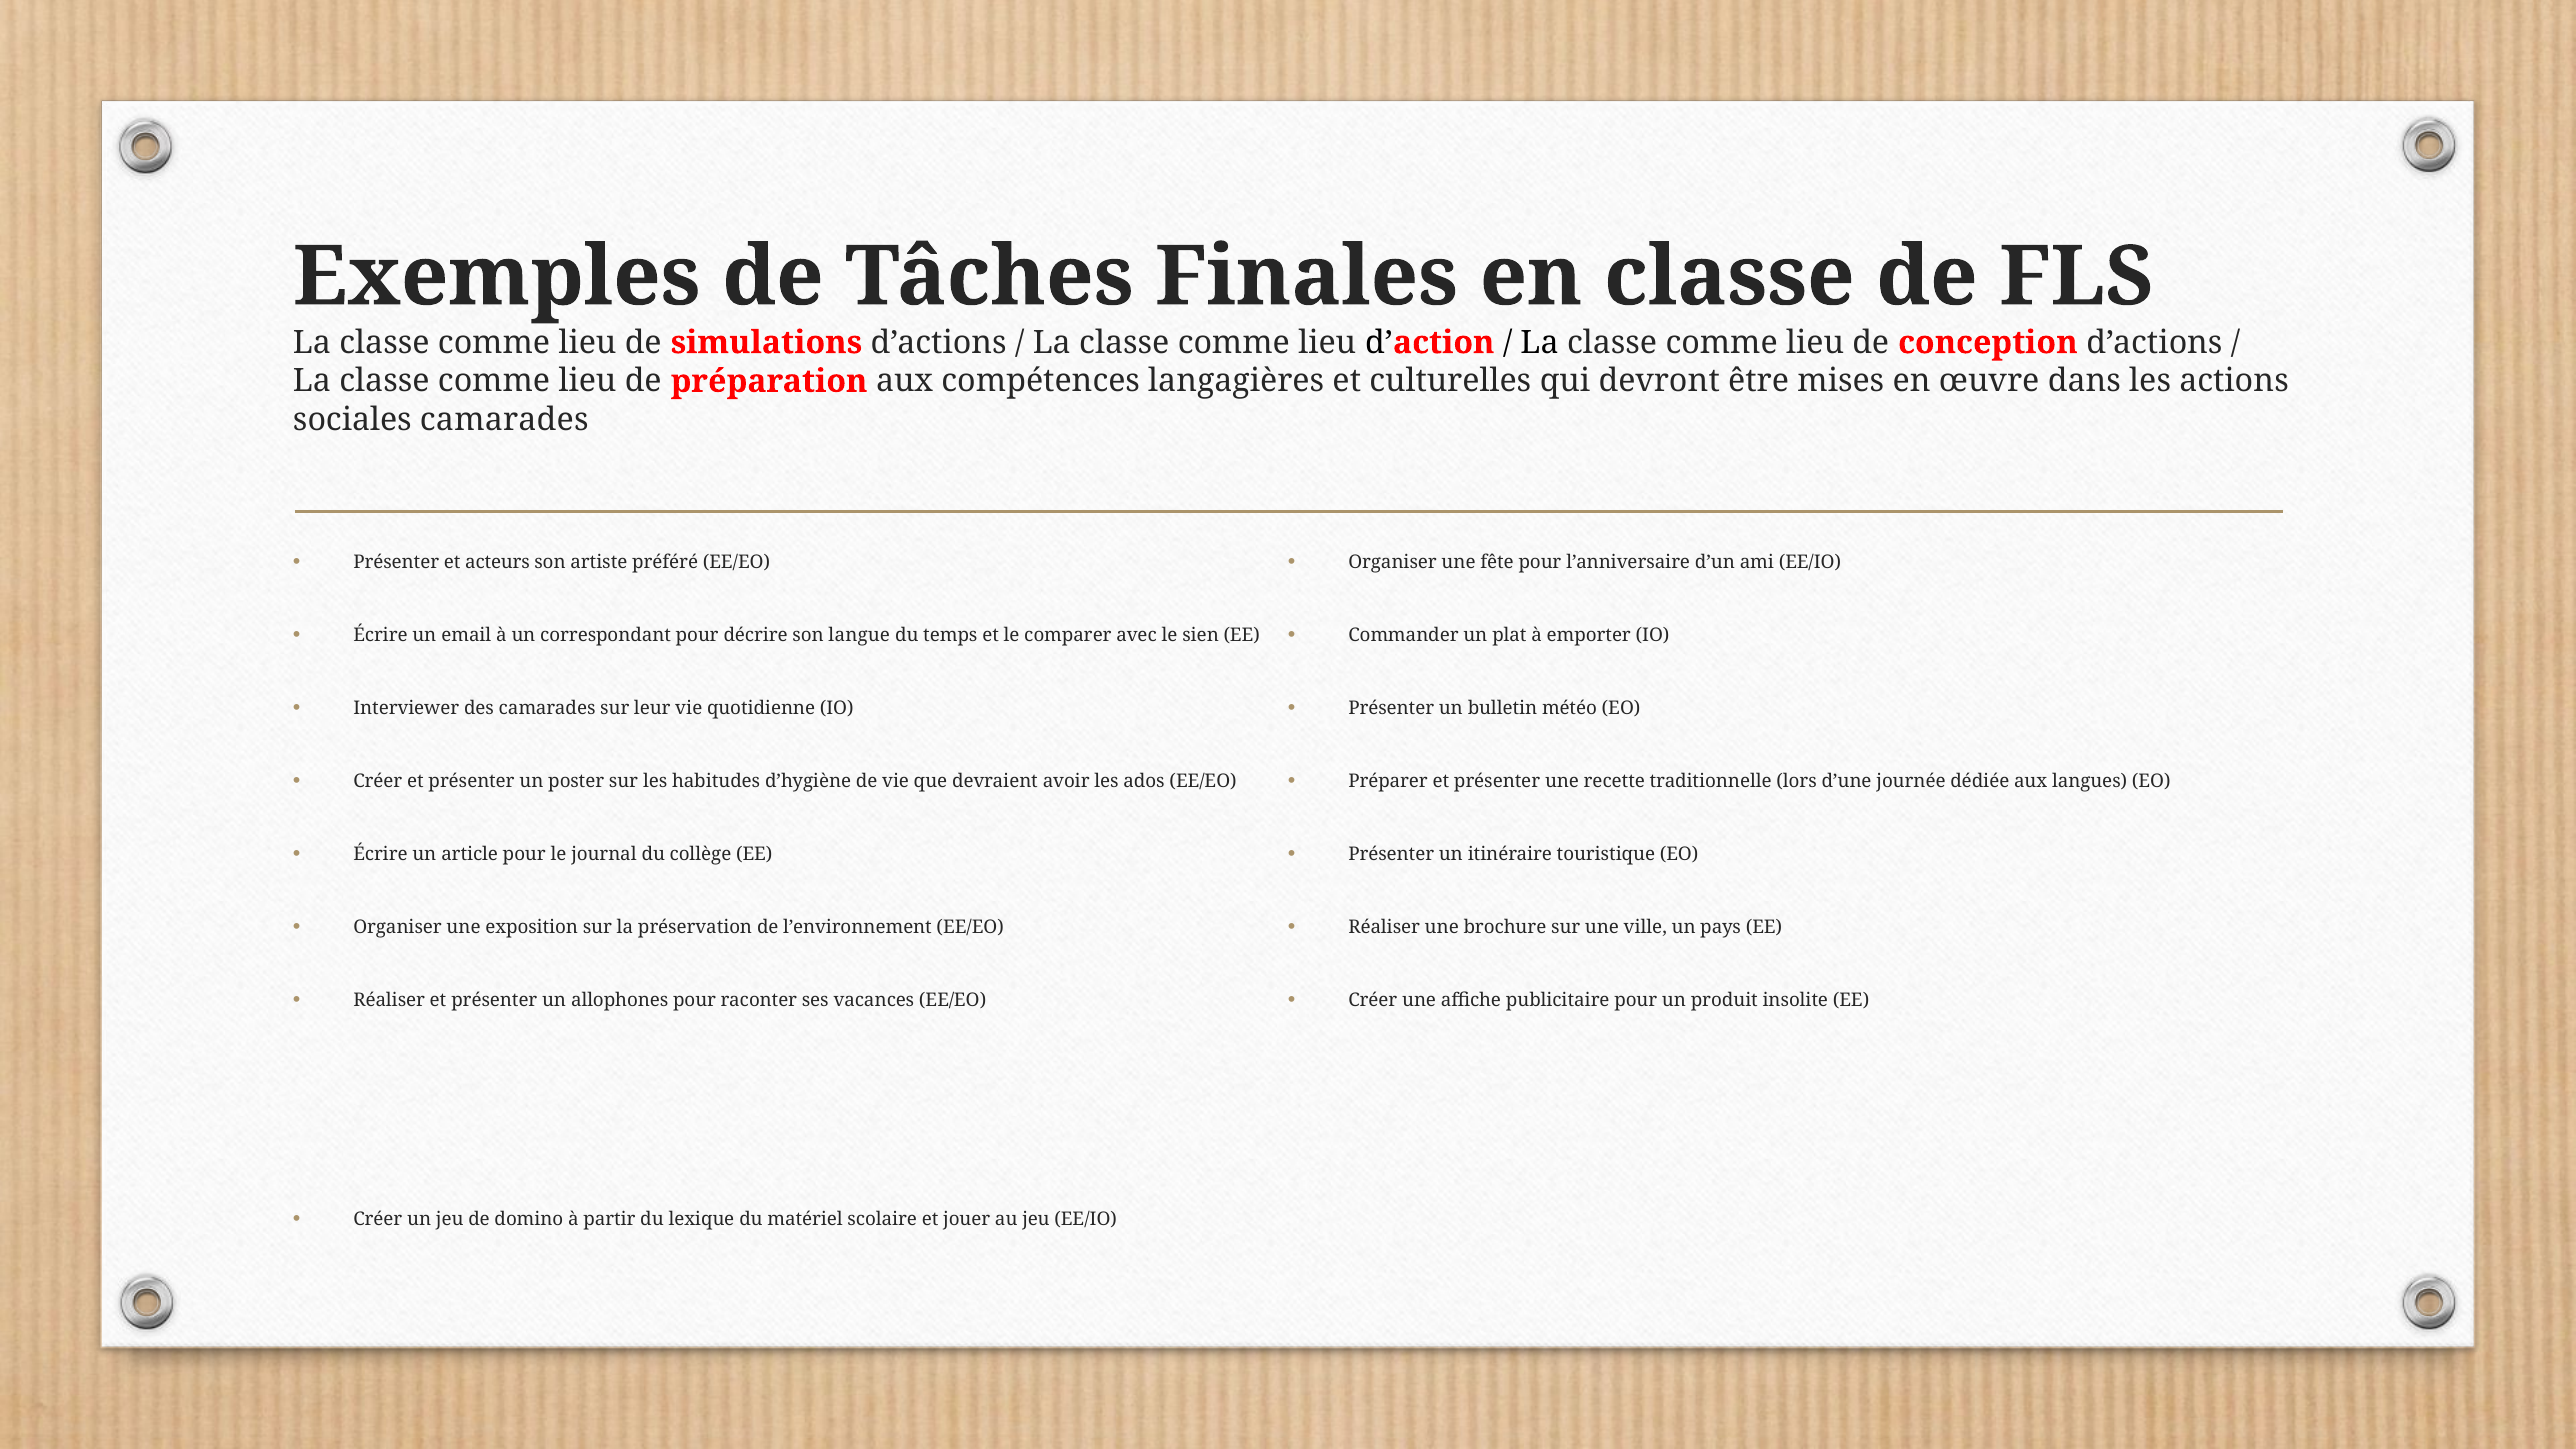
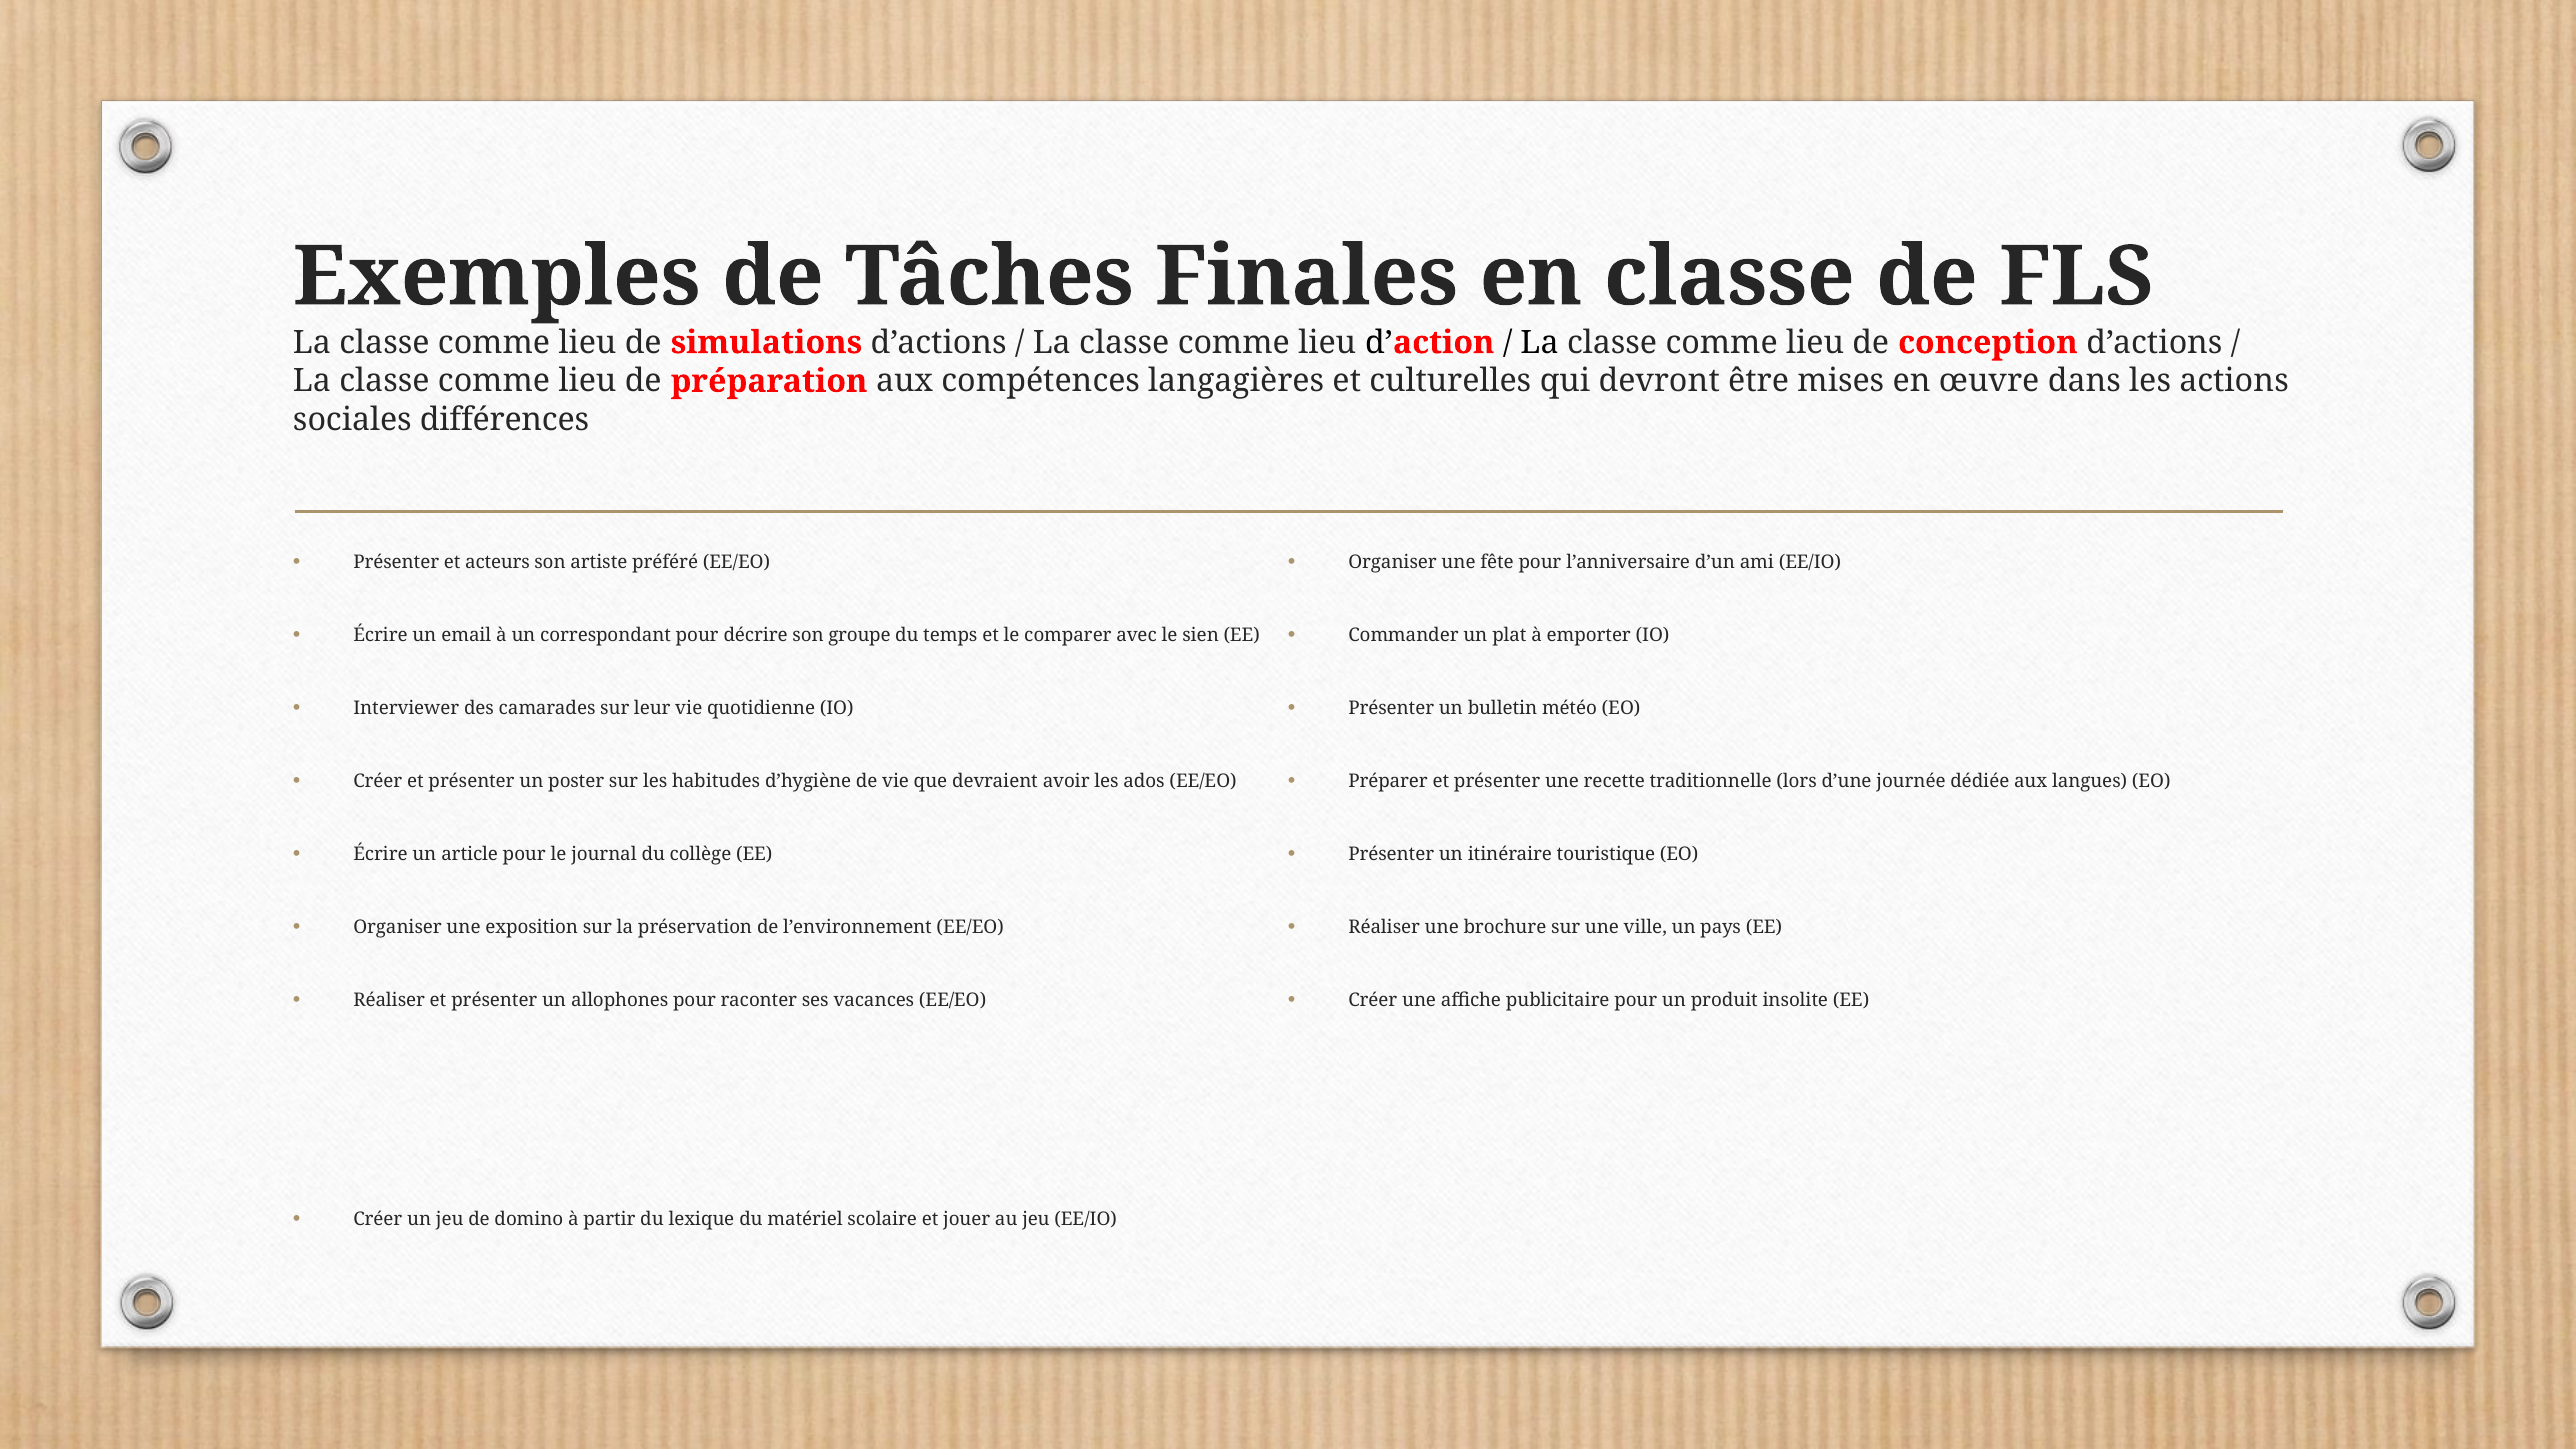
sociales camarades: camarades -> différences (504, 420)
langue: langue -> groupe (859, 636)
